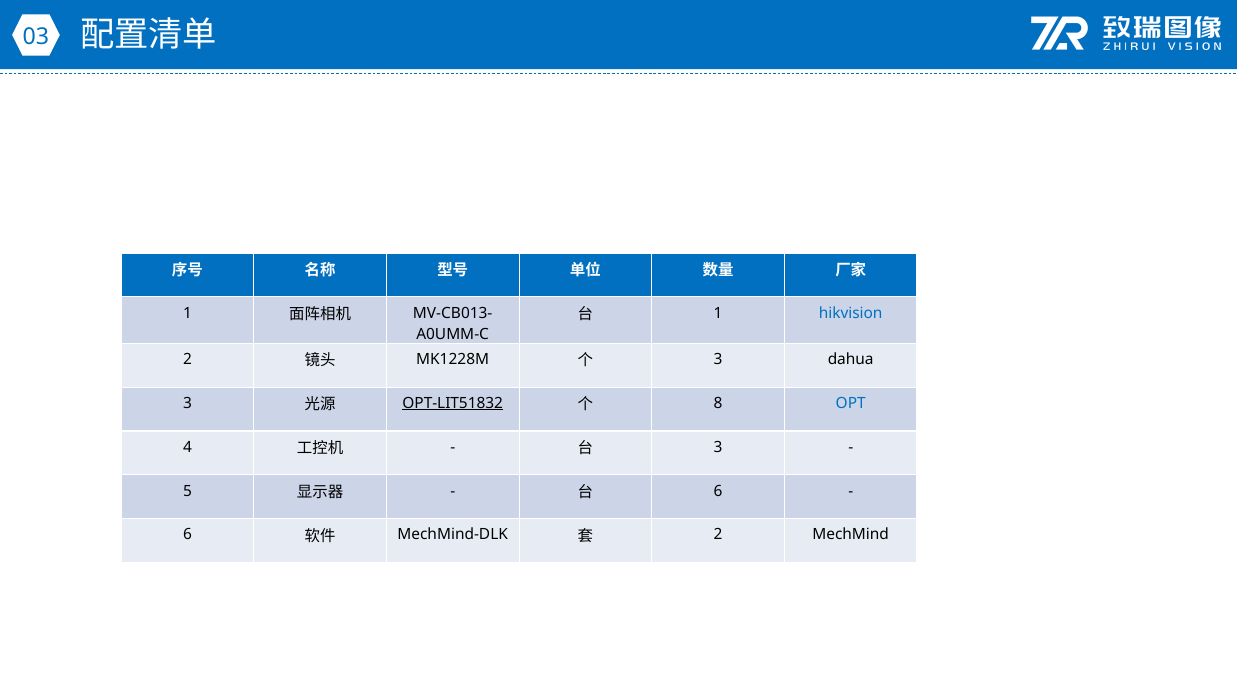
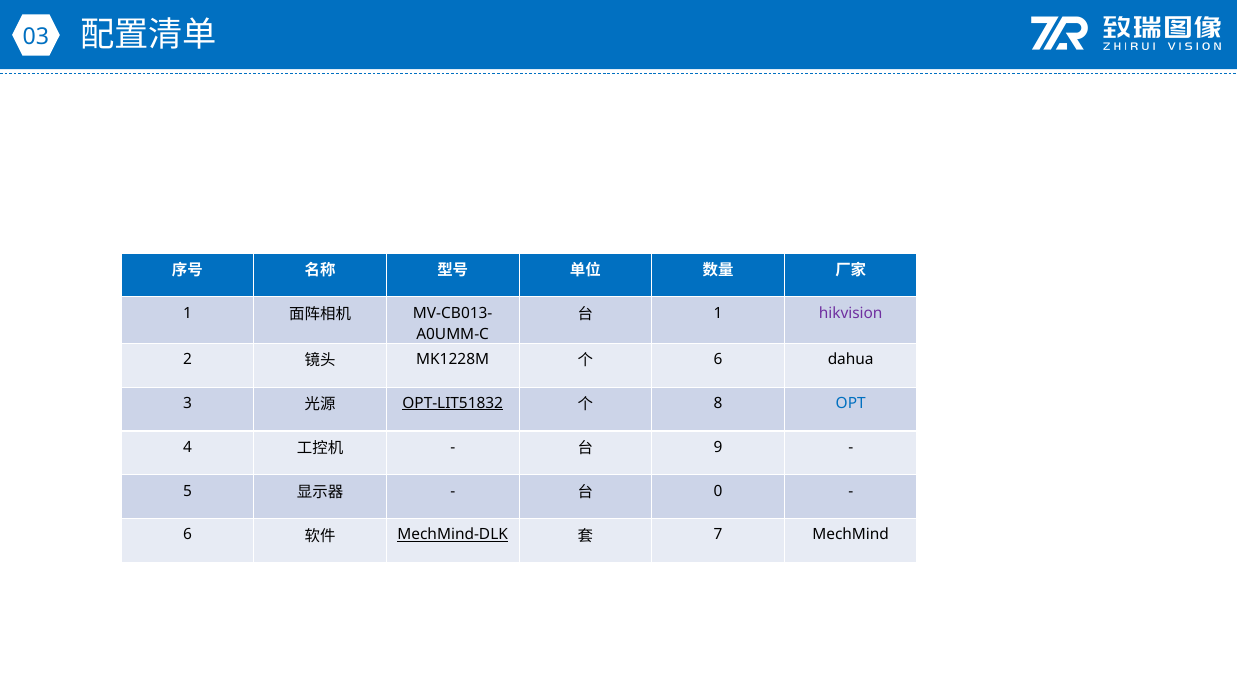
hikvision colour: blue -> purple (851, 313)
3: 3 -> 6 (718, 359)
3: 3 -> 9 (718, 447)
6: 6 -> 0 (718, 491)
MechMind-DLK underline: none -> present (453, 535)
2: 2 -> 7 (718, 535)
